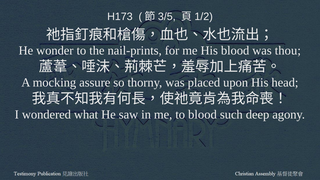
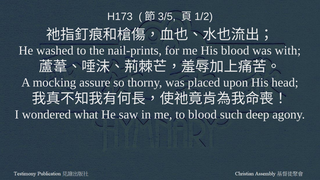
wonder: wonder -> washed (55, 50)
thou: thou -> with (288, 50)
